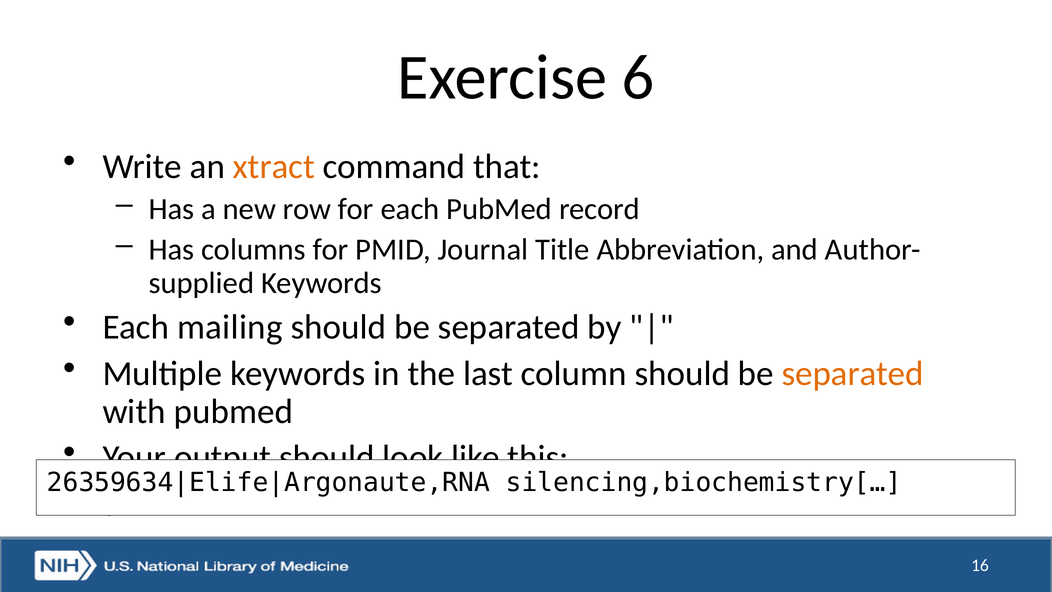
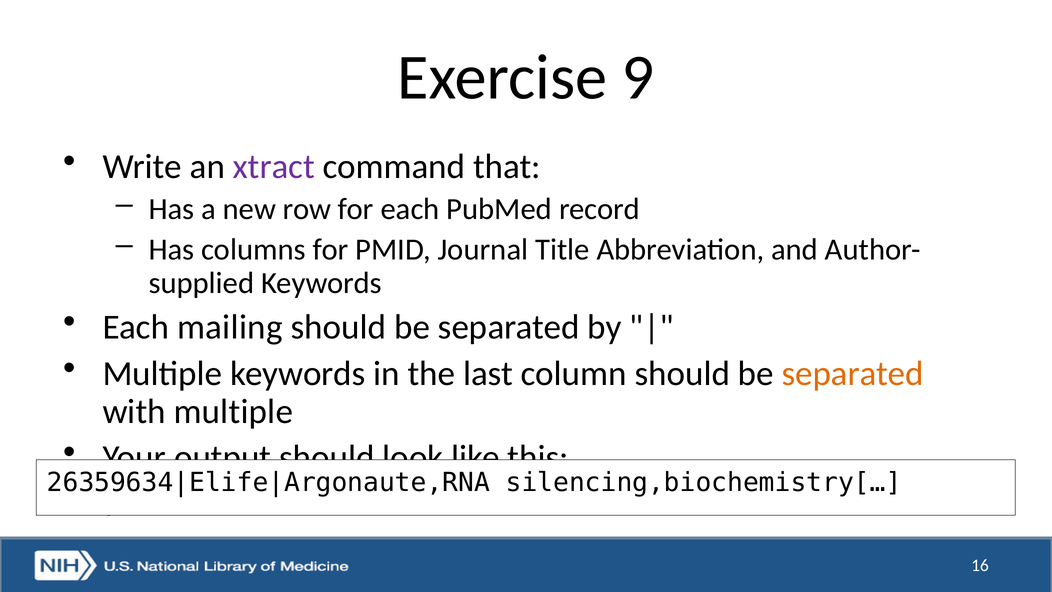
6: 6 -> 9 (638, 77)
xtract colour: orange -> purple (274, 167)
with pubmed: pubmed -> multiple (233, 411)
